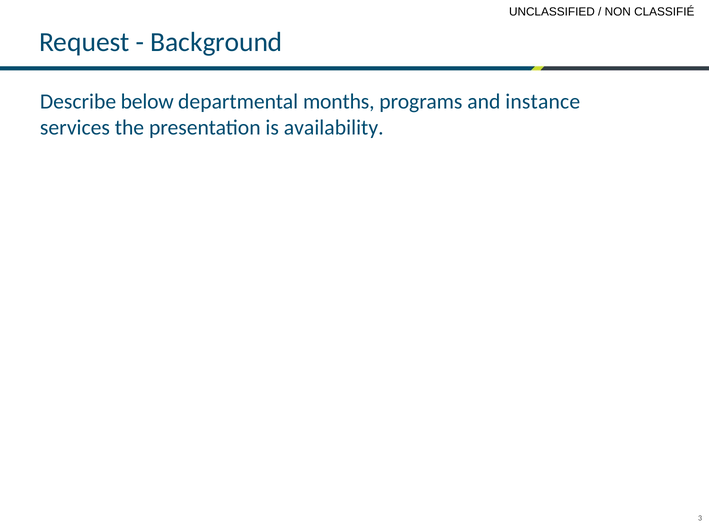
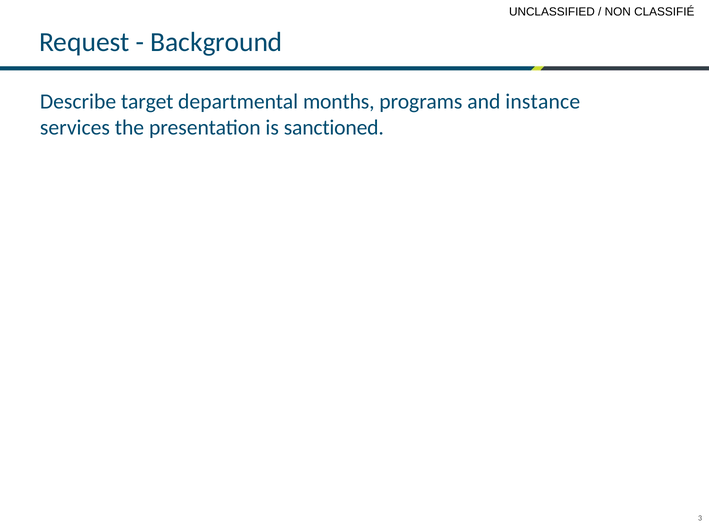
below: below -> target (147, 102)
availability: availability -> sanctioned (334, 128)
